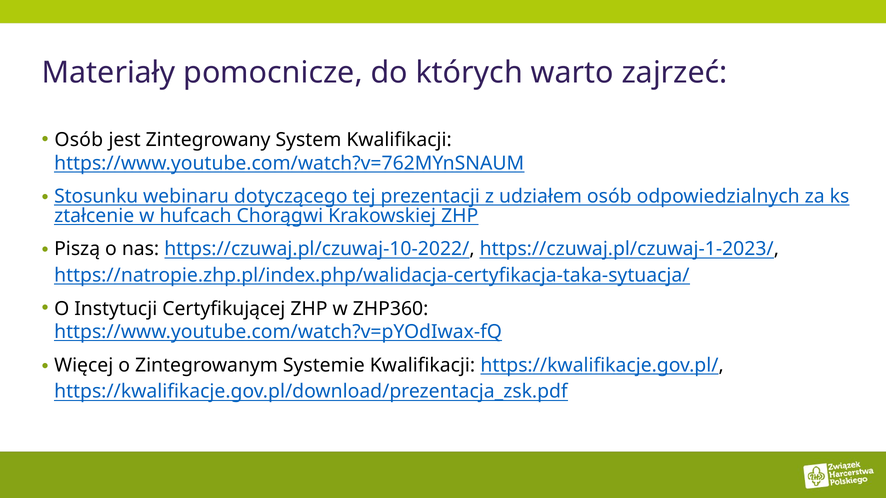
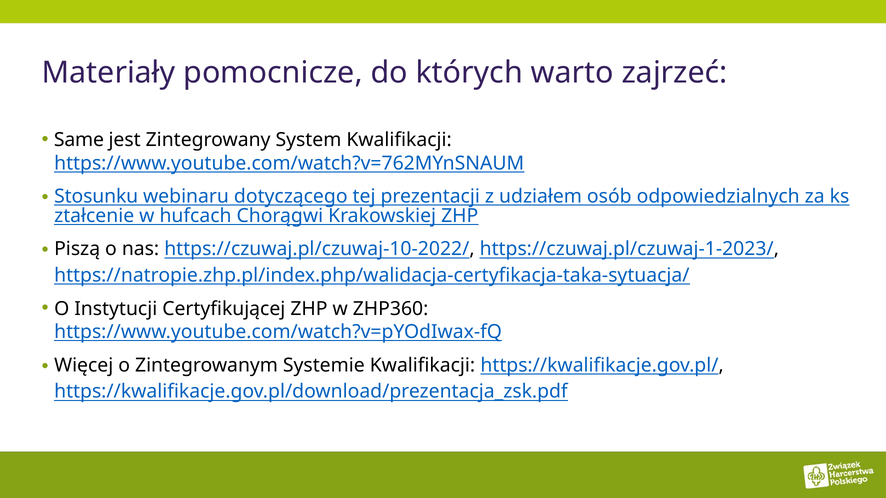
Osób: Osób -> Same (79, 140)
